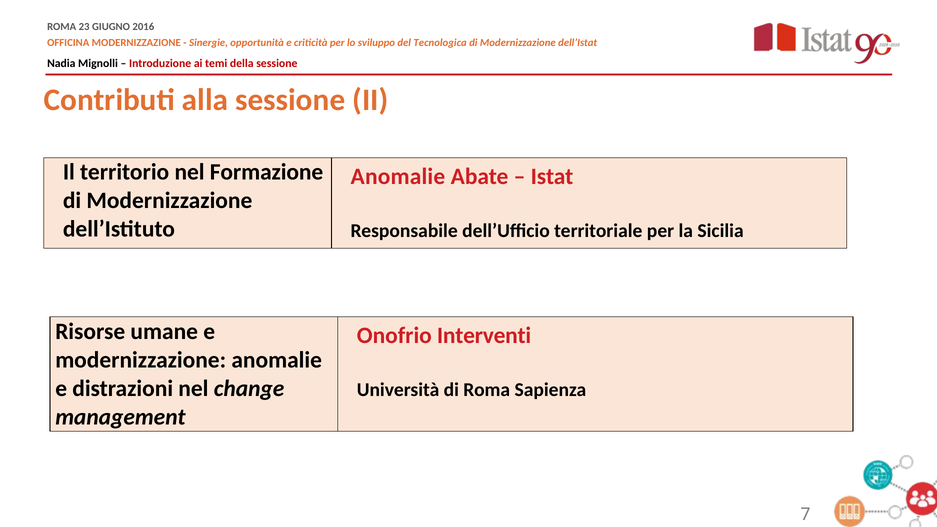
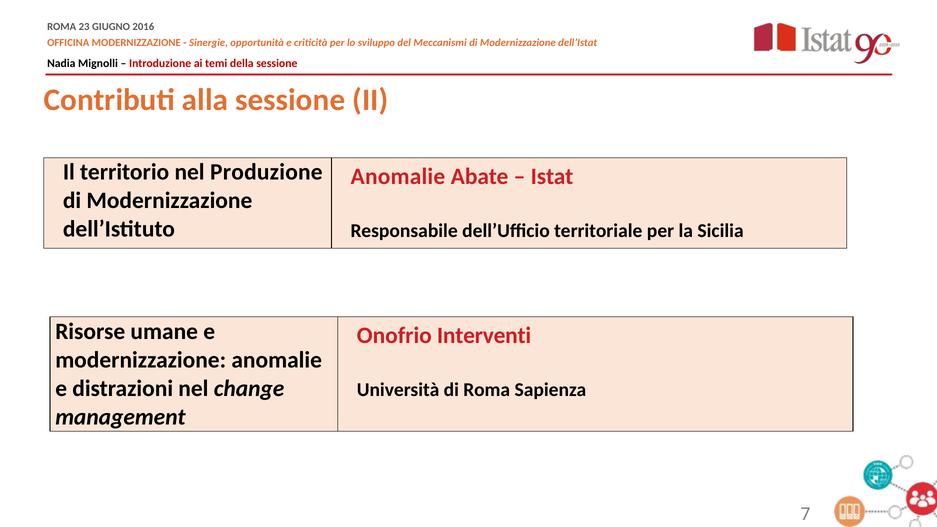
Tecnologica: Tecnologica -> Meccanismi (440, 43)
Formazione: Formazione -> Produzione (266, 172)
